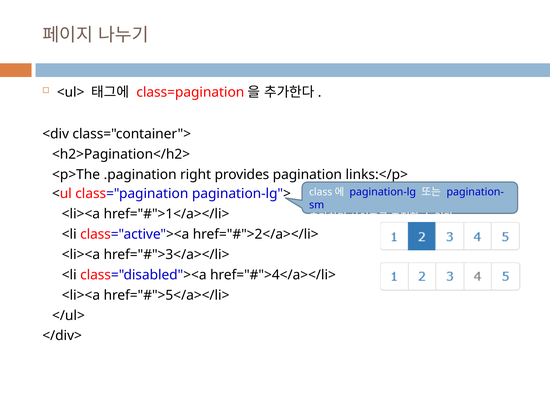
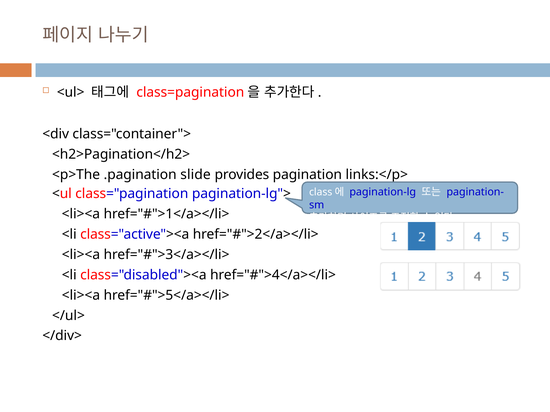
right: right -> slide (195, 175)
